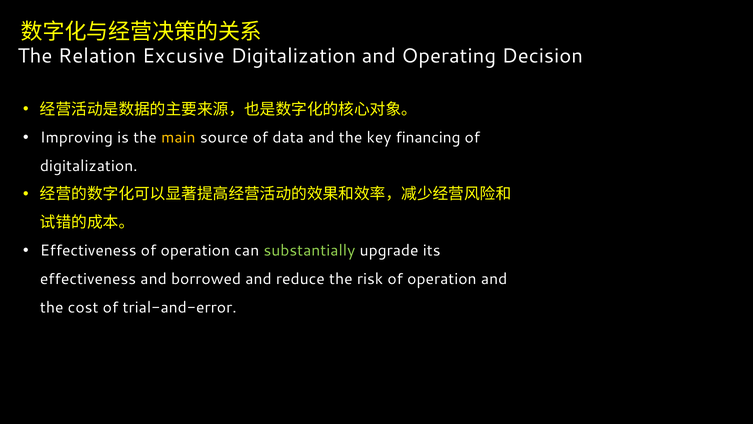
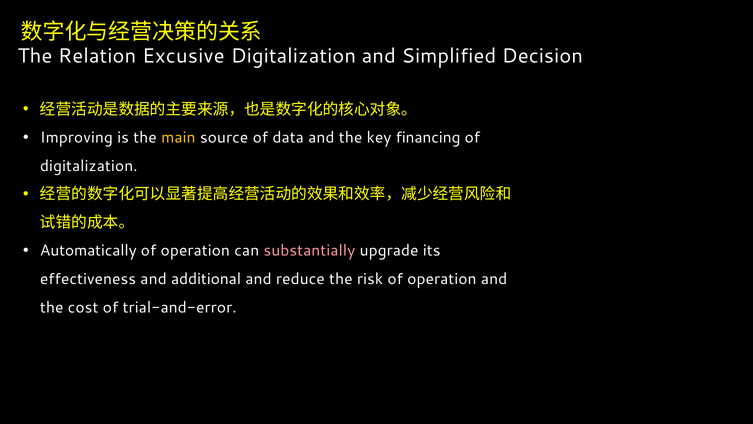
Operating: Operating -> Simplified (449, 56)
Effectiveness: Effectiveness -> Automatically (88, 251)
substantially colour: light green -> pink (309, 251)
borrowed: borrowed -> additional (206, 279)
